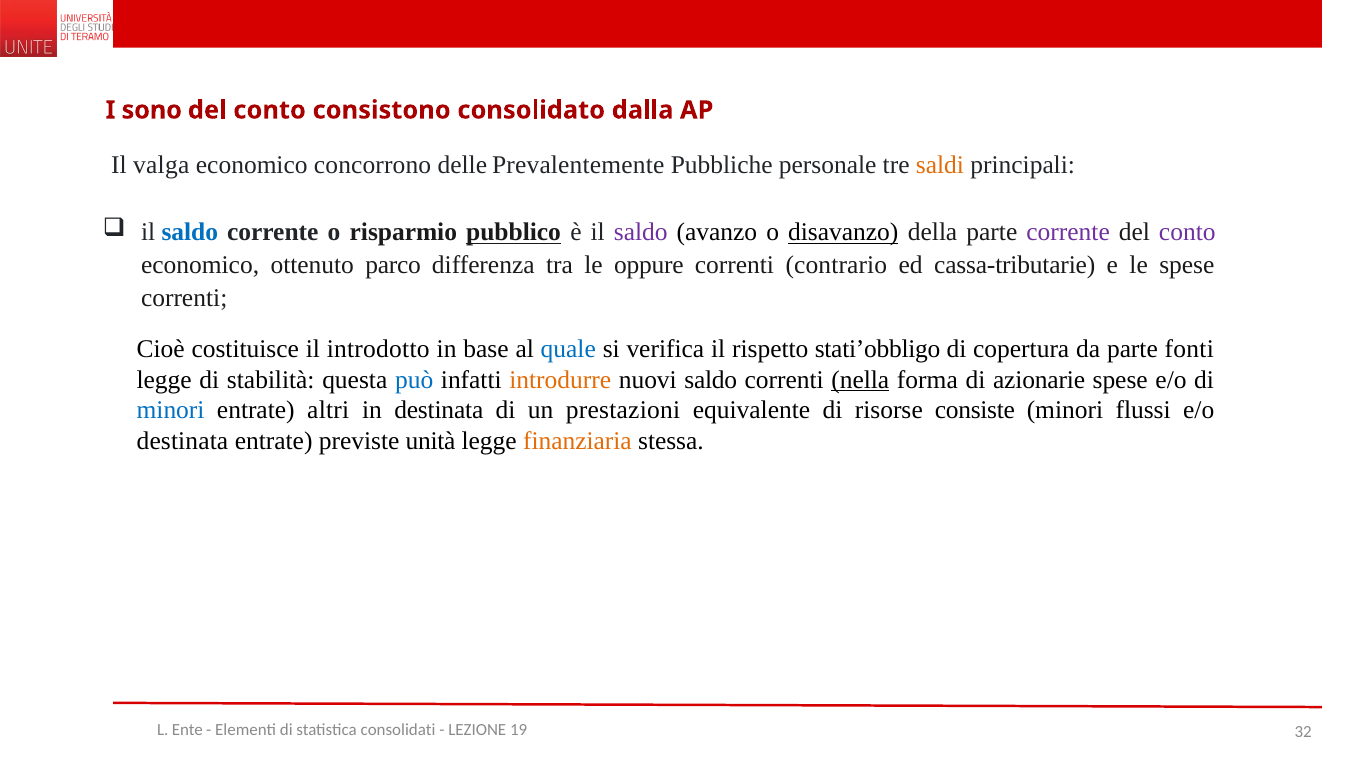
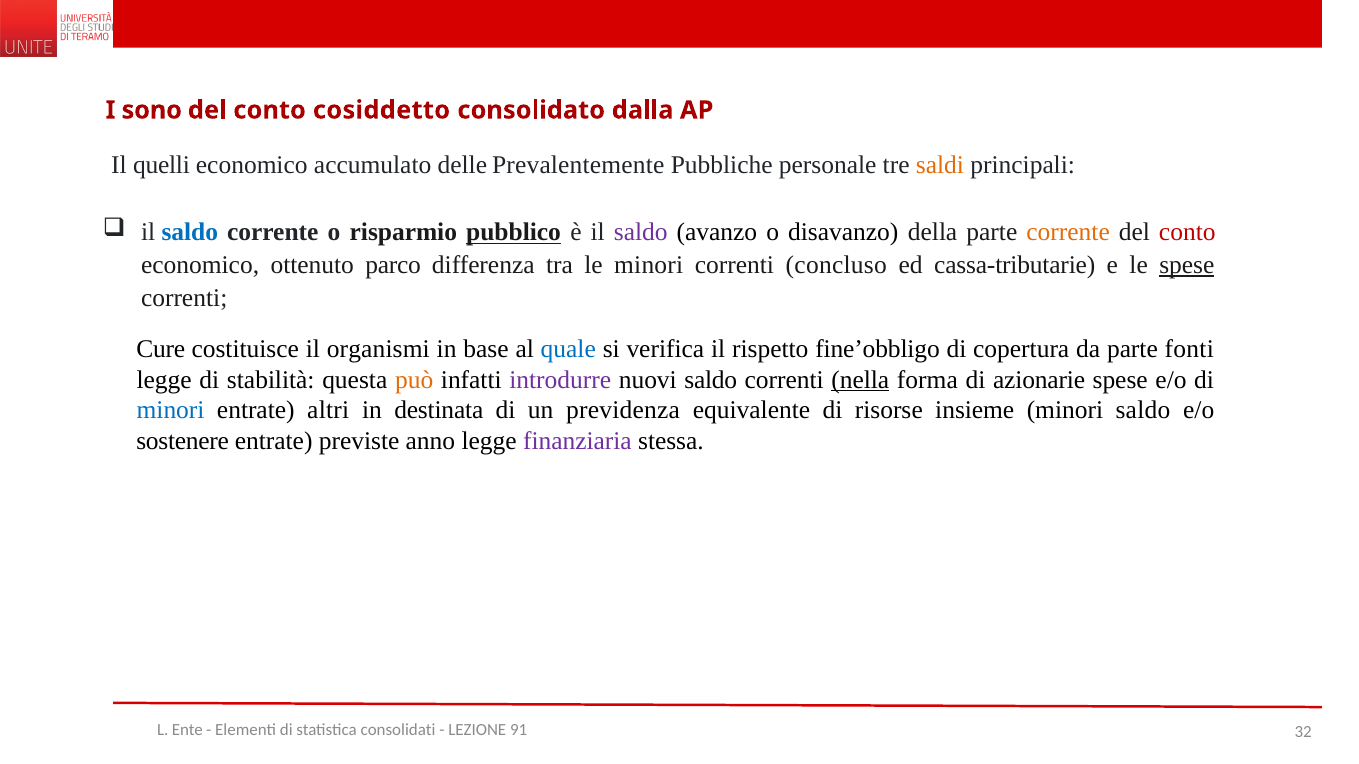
consistono: consistono -> cosiddetto (381, 110)
valga: valga -> quelli (161, 165)
concorrono: concorrono -> accumulato (373, 165)
disavanzo underline: present -> none (843, 233)
corrente colour: purple -> orange (1068, 233)
conto colour: purple -> red (1187, 233)
le oppure: oppure -> minori (649, 265)
contrario: contrario -> concluso (836, 265)
spese underline: none -> present (1187, 265)
Cioè: Cioè -> Cure (161, 349)
introdotto: introdotto -> organismi (378, 349)
stati’obbligo: stati’obbligo -> fine’obbligo (878, 349)
può colour: blue -> orange (414, 380)
introdurre colour: orange -> purple (560, 380)
prestazioni: prestazioni -> previdenza (623, 411)
consiste: consiste -> insieme (975, 411)
minori flussi: flussi -> saldo (1143, 411)
destinata: destinata -> sostenere (183, 441)
unità: unità -> anno (430, 441)
finanziaria colour: orange -> purple (577, 441)
19: 19 -> 91 (519, 730)
